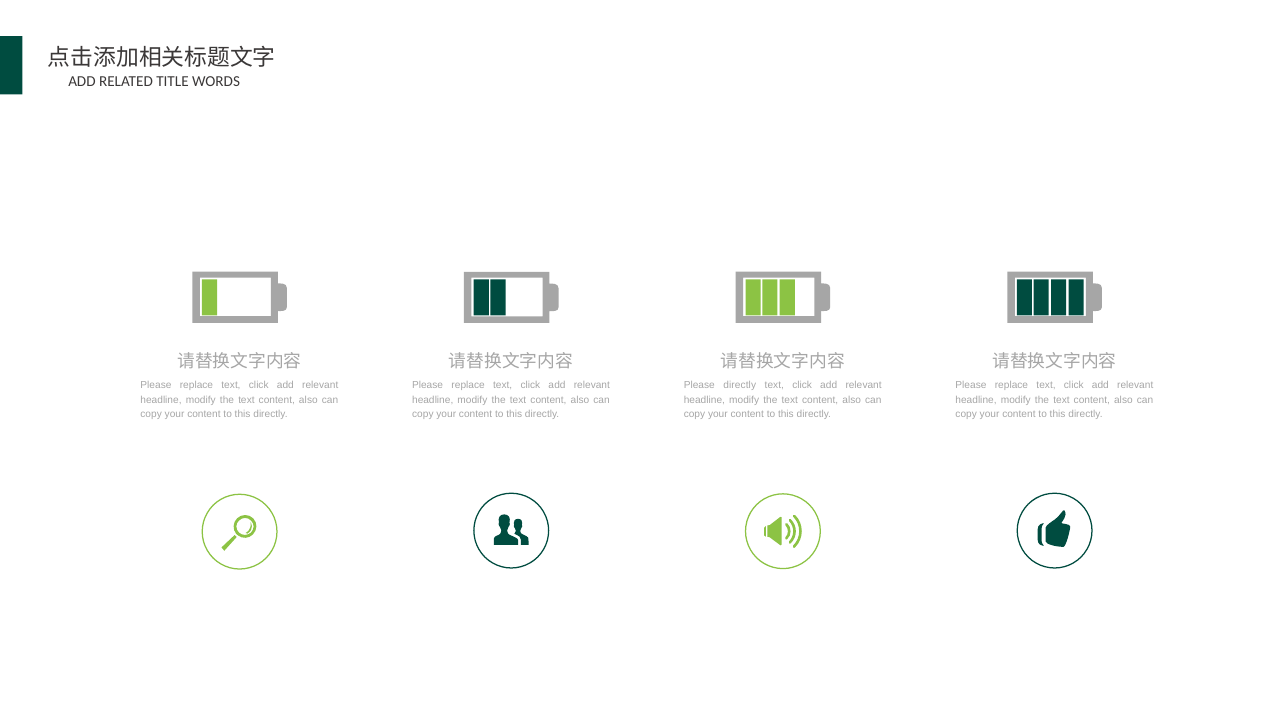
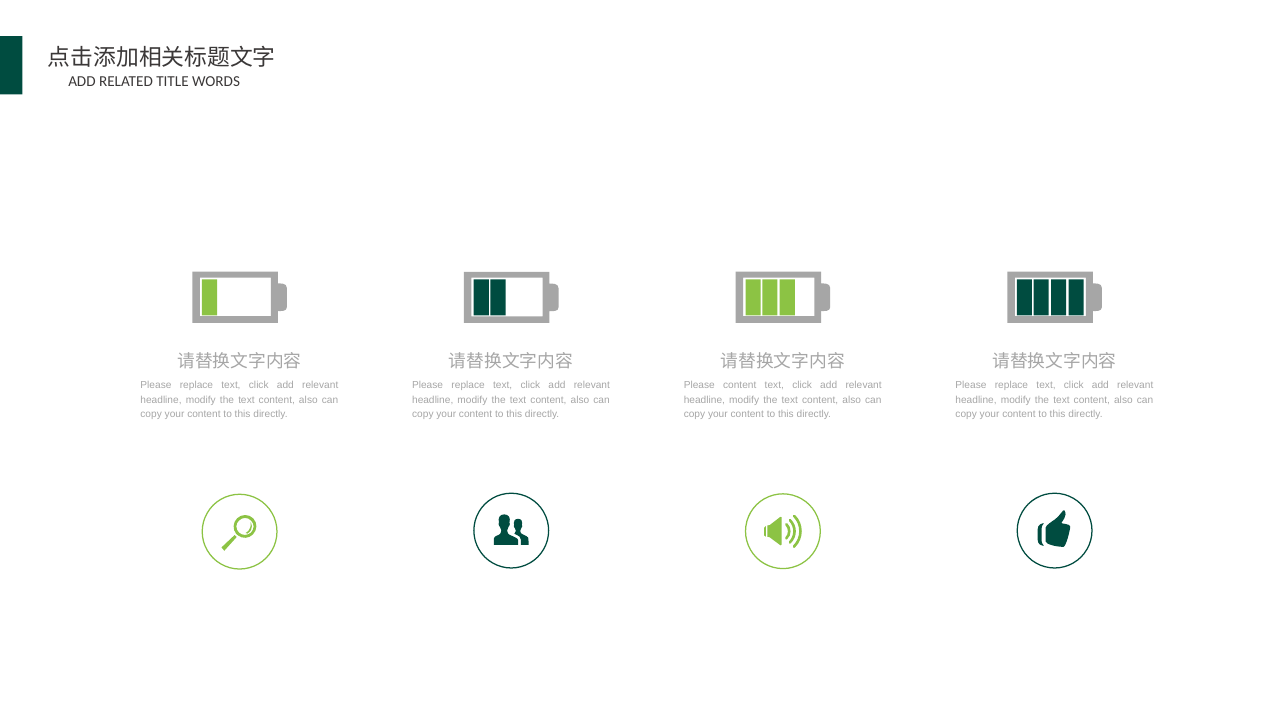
Please directly: directly -> content (740, 385)
